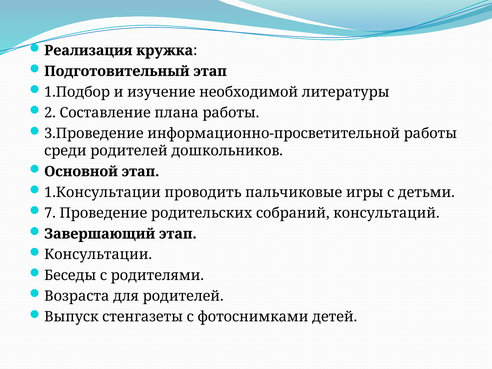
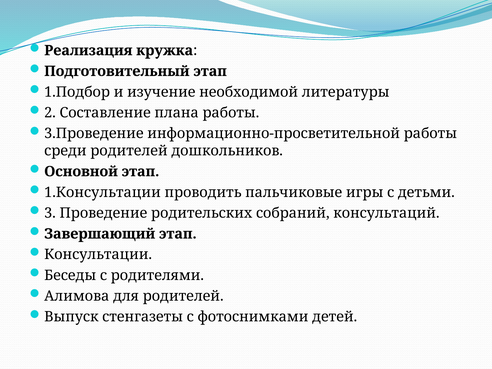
7: 7 -> 3 (50, 213)
Возраста: Возраста -> Алимова (77, 296)
